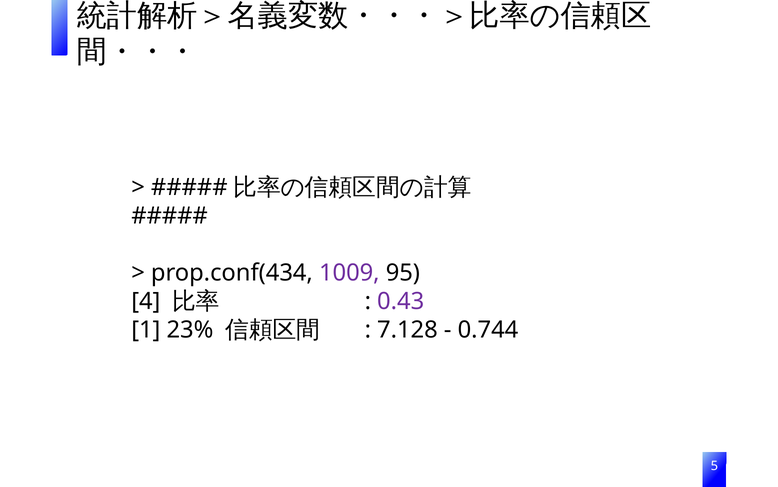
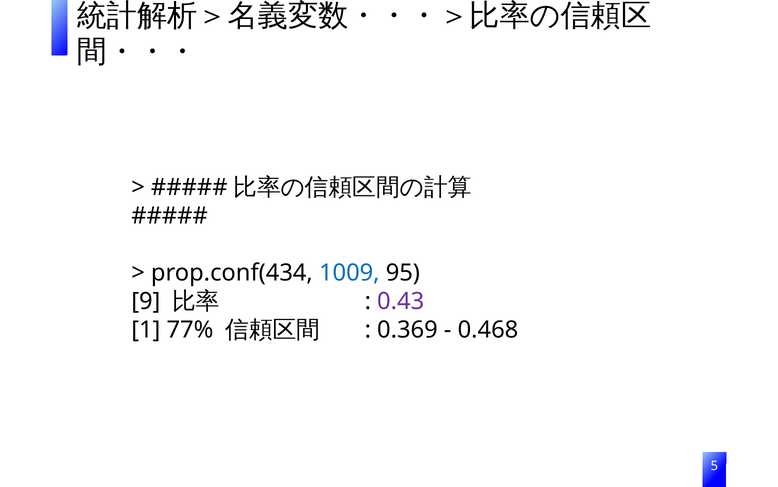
1009 colour: purple -> blue (349, 272)
4: 4 -> 9 (146, 301)
23%: 23% -> 77% (190, 329)
7.128: 7.128 -> 0.369 (407, 329)
0.744: 0.744 -> 0.468 (488, 329)
